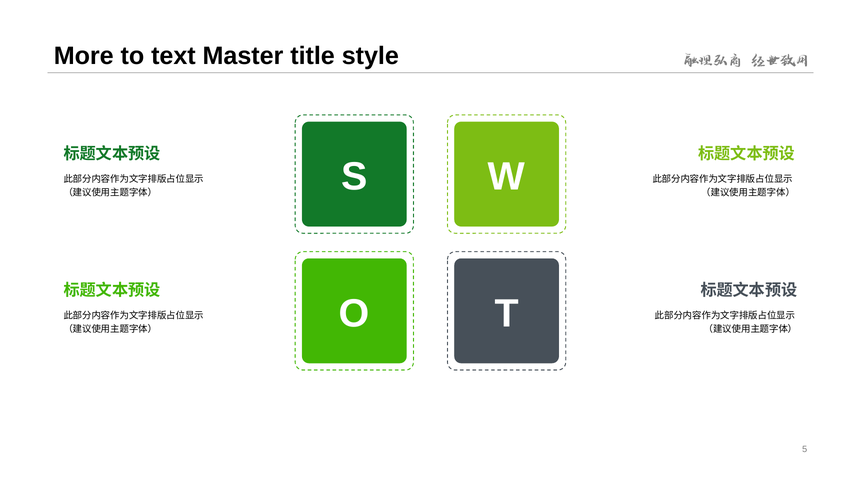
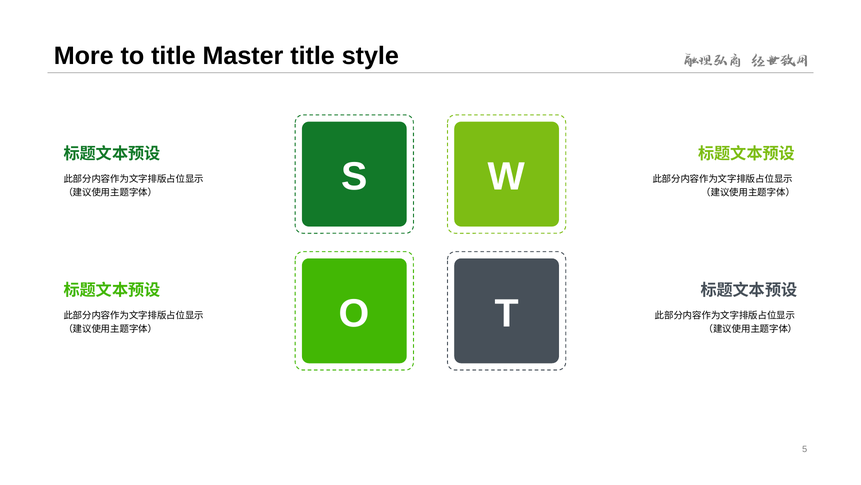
to text: text -> title (173, 56)
